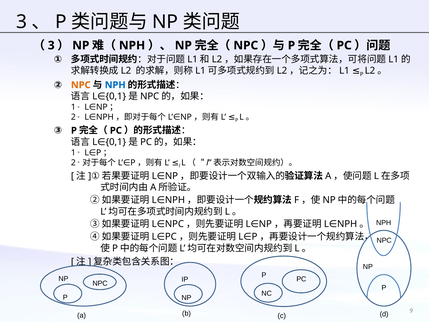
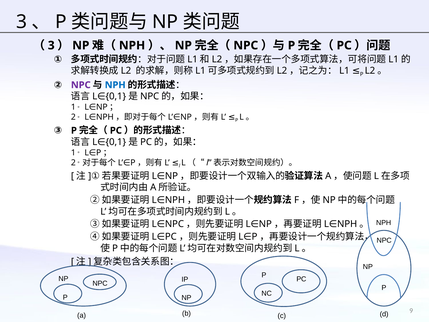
NPC colour: orange -> purple (81, 85)
